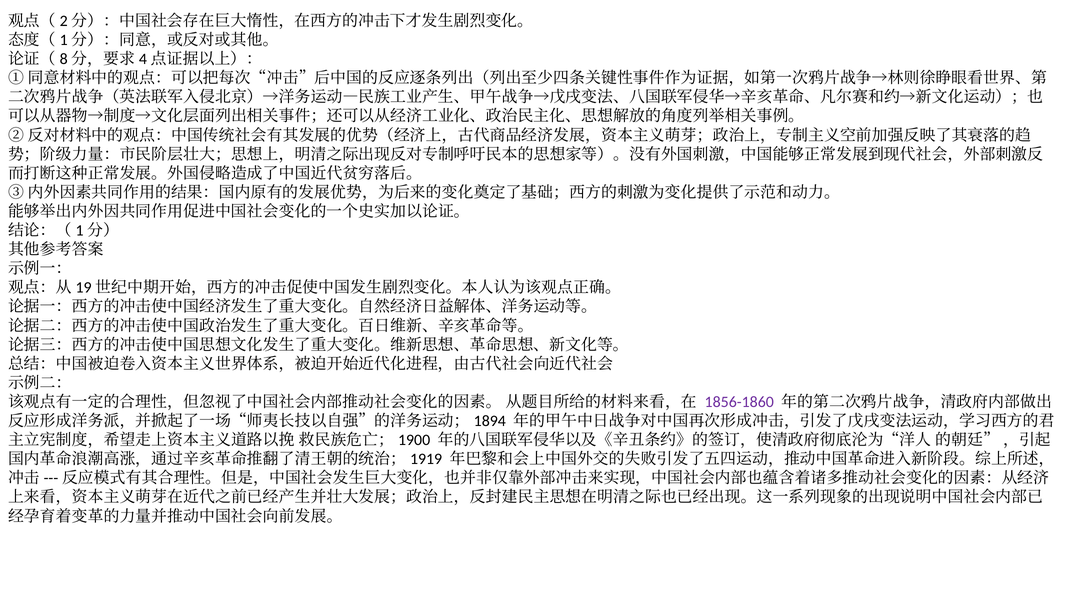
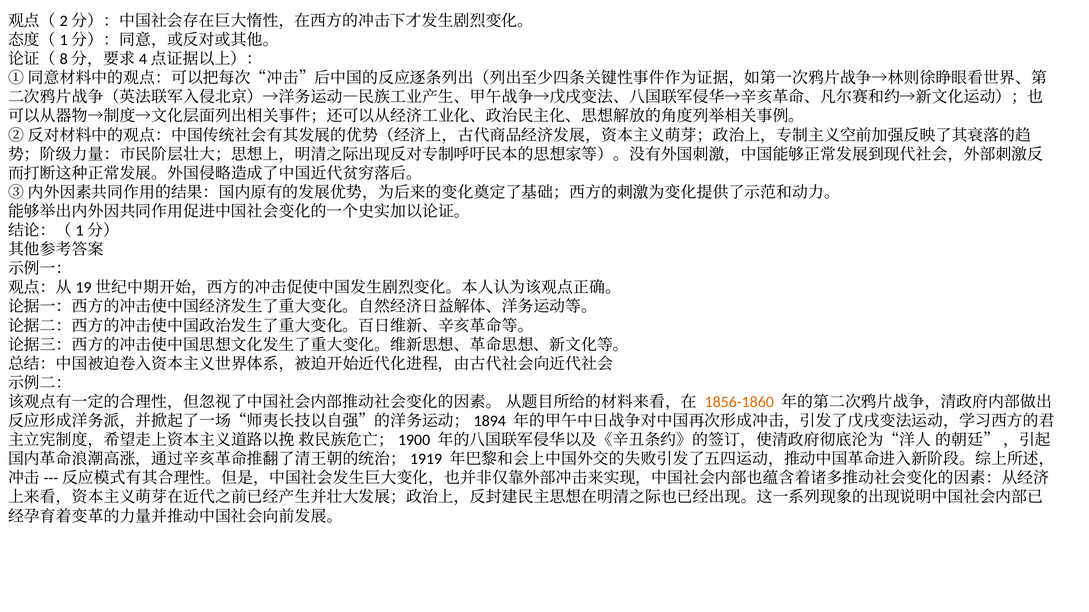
1856-1860 colour: purple -> orange (739, 402)
